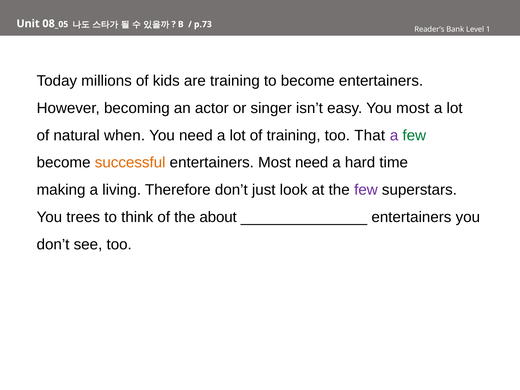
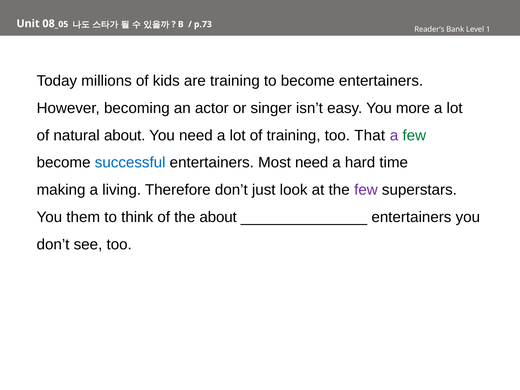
You most: most -> more (413, 108)
natural when: when -> about (125, 135)
successful colour: orange -> blue (130, 163)
trees: trees -> them (83, 217)
